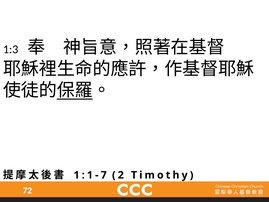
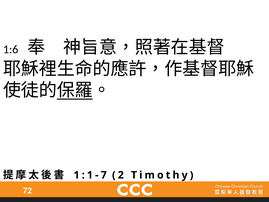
1:3: 1:3 -> 1:6 (11, 49)
